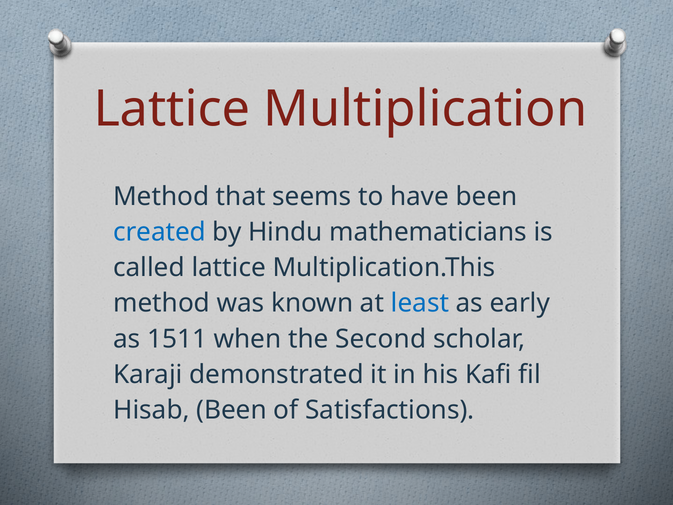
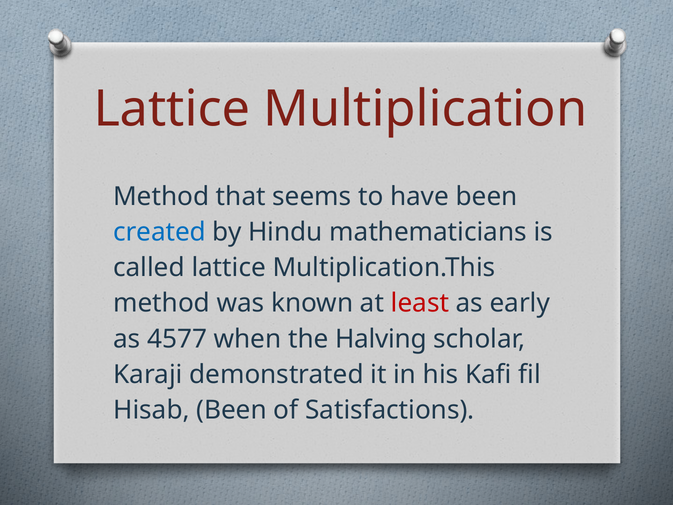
least colour: blue -> red (420, 303)
1511: 1511 -> 4577 (177, 339)
Second: Second -> Halving (381, 339)
